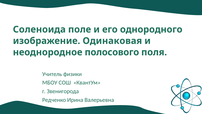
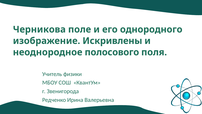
Соленоида: Соленоида -> Черникова (39, 29)
Одинаковая: Одинаковая -> Искривлены (112, 41)
